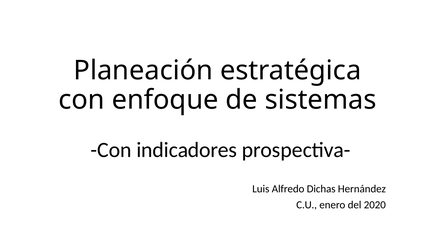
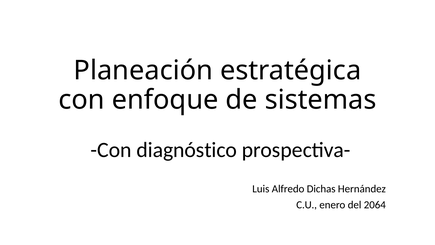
indicadores: indicadores -> diagnóstico (187, 150)
2020: 2020 -> 2064 (375, 205)
